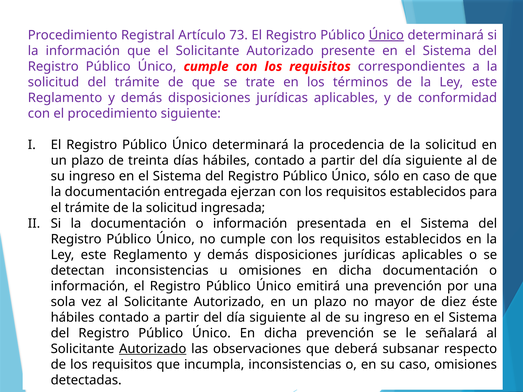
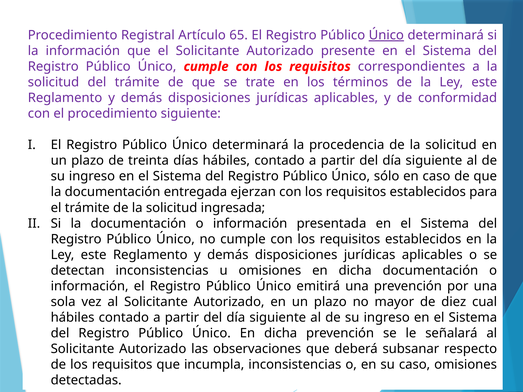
73: 73 -> 65 (239, 35)
éste: éste -> cual (485, 302)
Autorizado underline: present -> none (153, 349)
